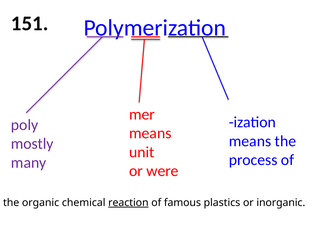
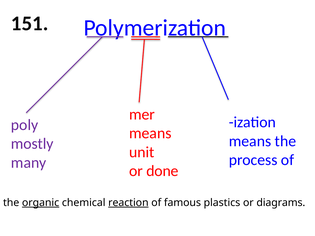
were: were -> done (162, 171)
organic underline: none -> present (41, 203)
inorganic: inorganic -> diagrams (281, 203)
